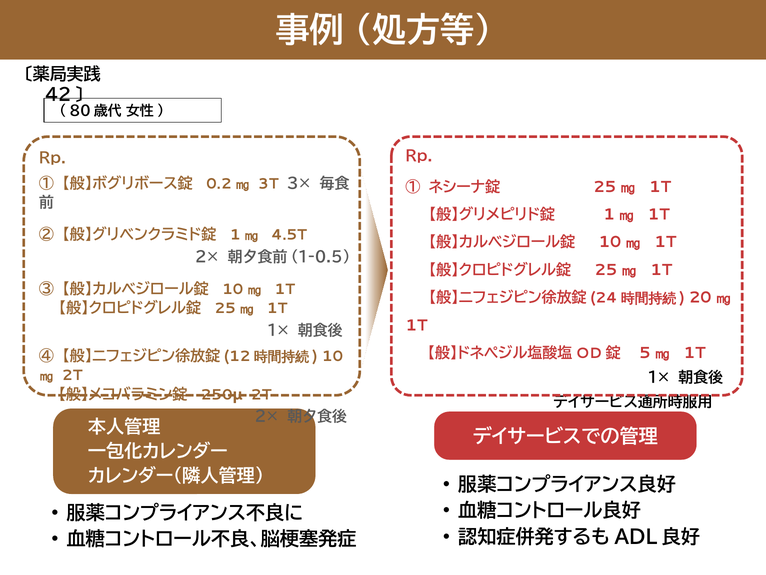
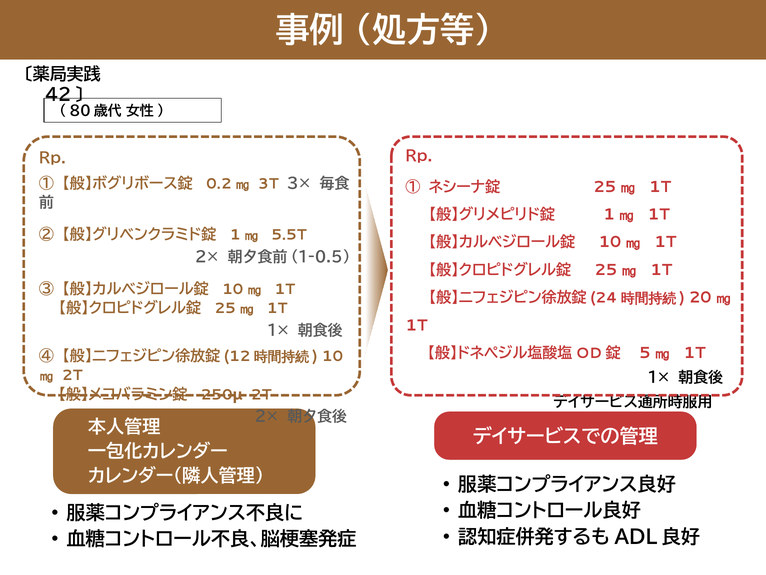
4.5T: 4.5T -> 5.5T (289, 235)
